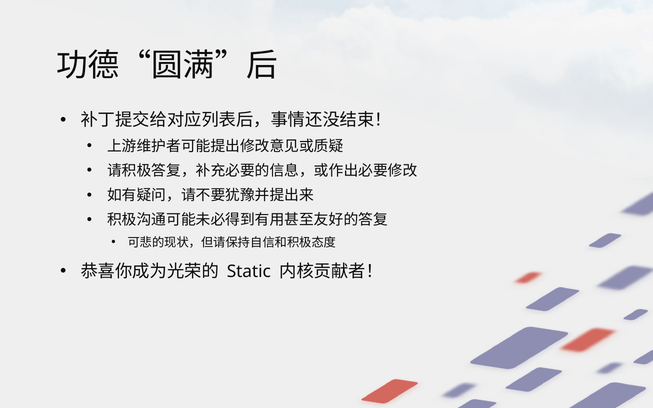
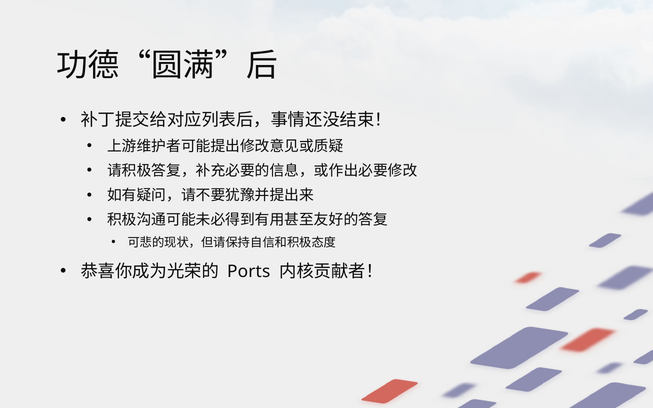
Static: Static -> Ports (249, 271)
